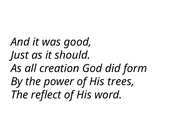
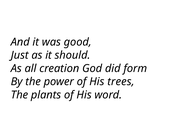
reflect: reflect -> plants (46, 95)
